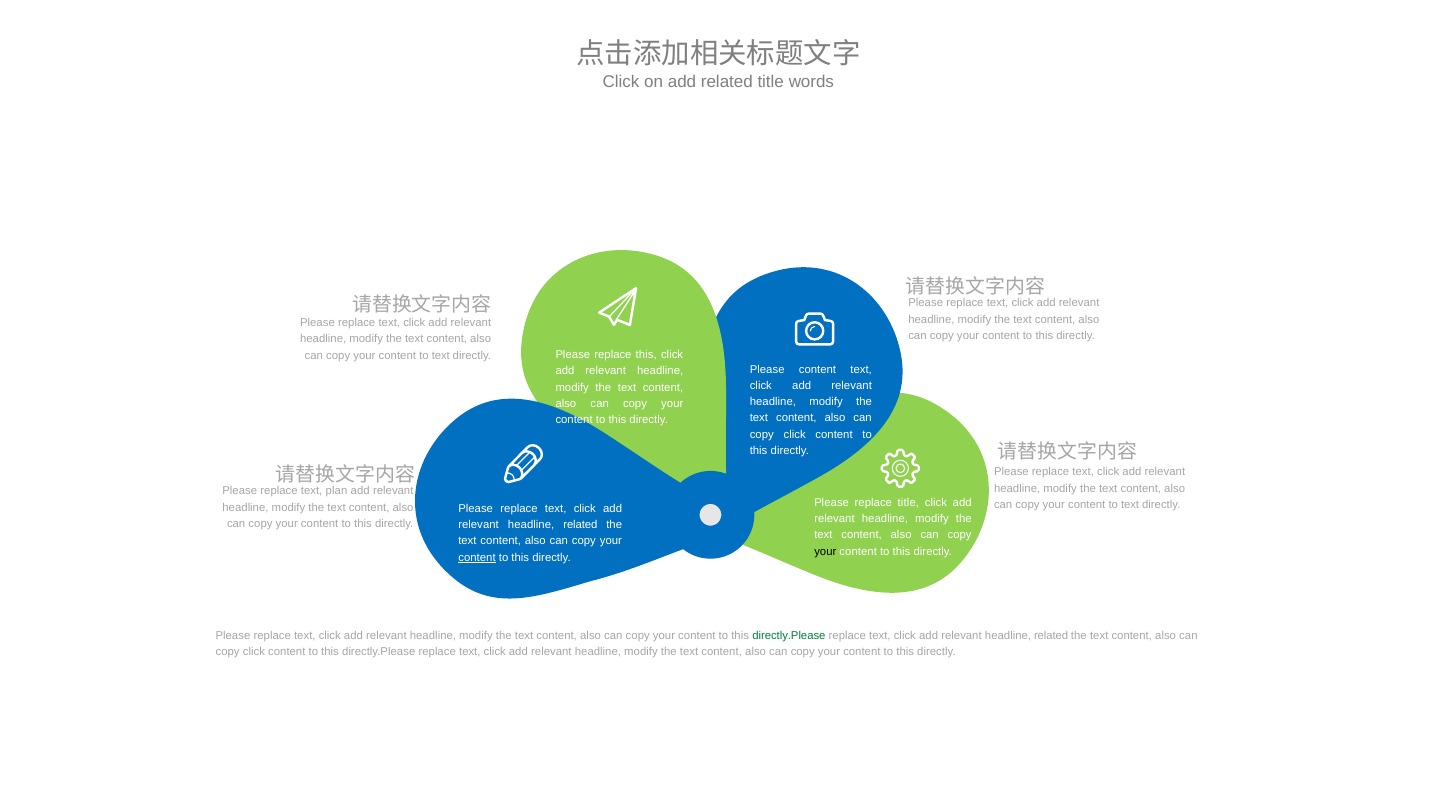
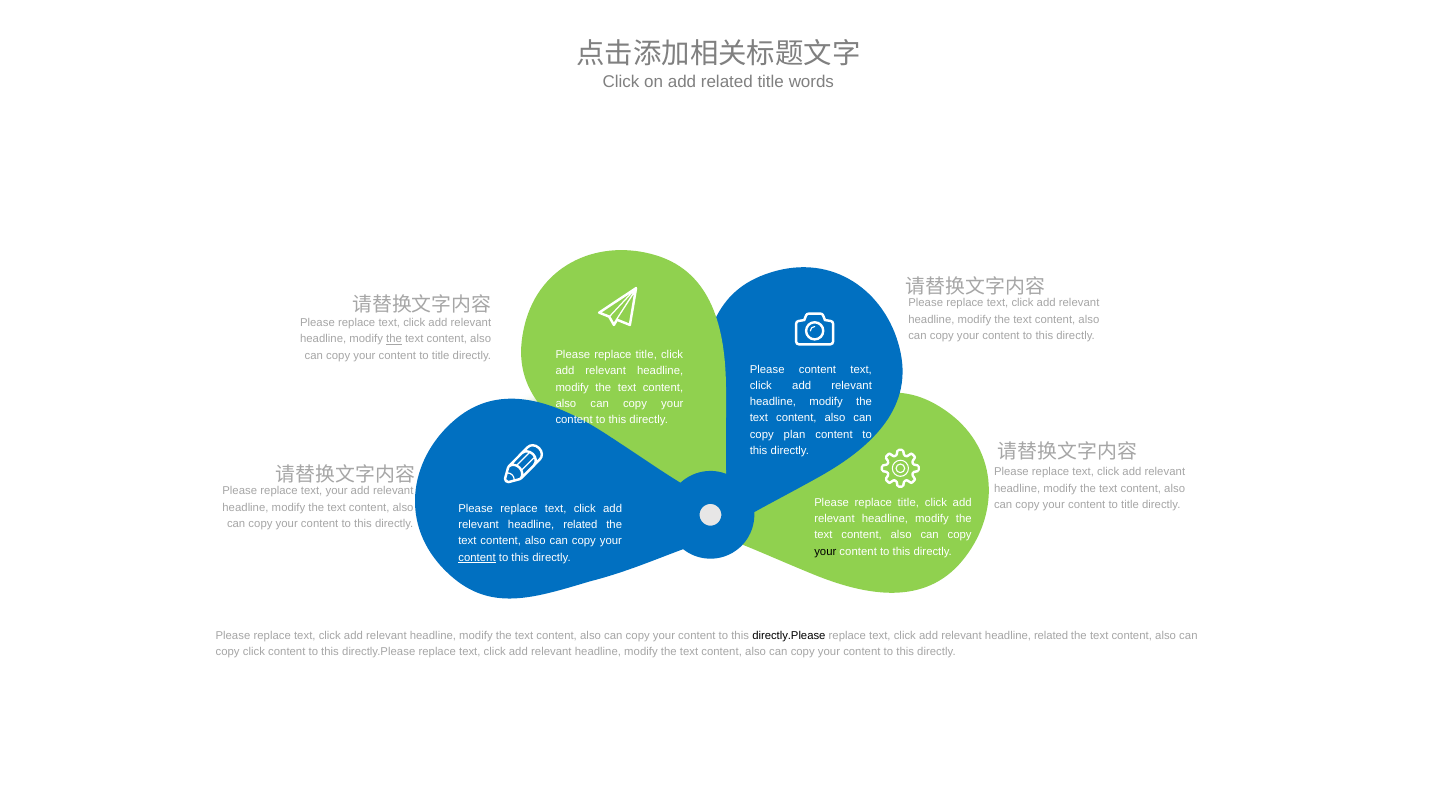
the underline: none -> present (394, 339)
this: this -> title (646, 355)
text: text -> title (441, 355)
click: click -> plan (795, 435)
text plan: plan -> your (337, 491)
text: text -> title (1130, 505)
directly.Please colour: green -> black (789, 636)
